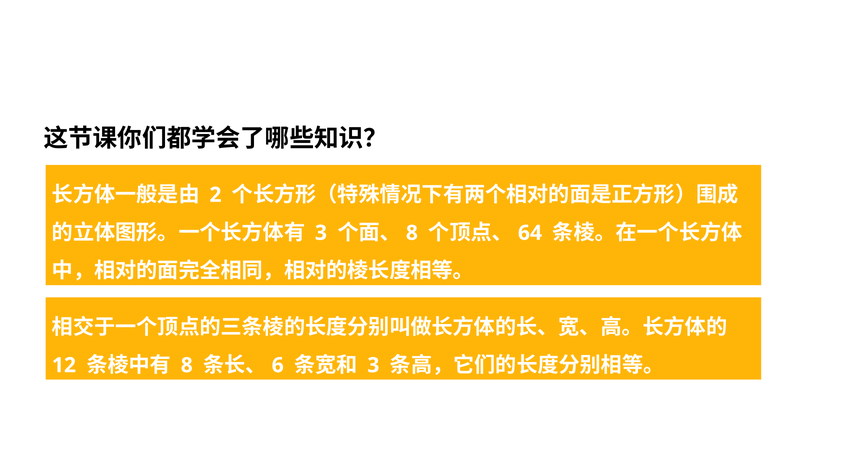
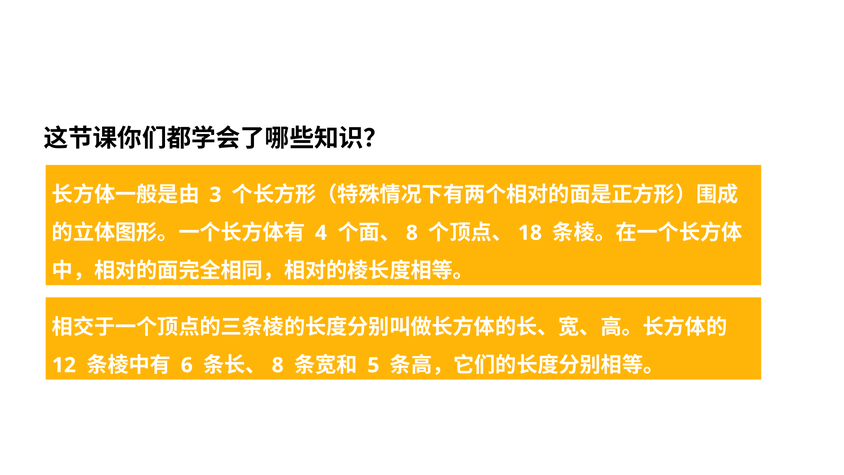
2: 2 -> 3 (215, 195)
3: 3 -> 4 (321, 233)
64: 64 -> 18 (530, 233)
8: 8 -> 6 (187, 365)
6: 6 -> 8 (278, 365)
3: 3 -> 5 (373, 365)
